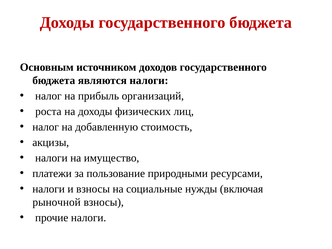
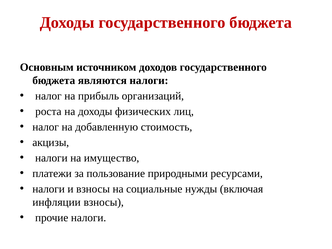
рыночной: рыночной -> инфляции (57, 202)
